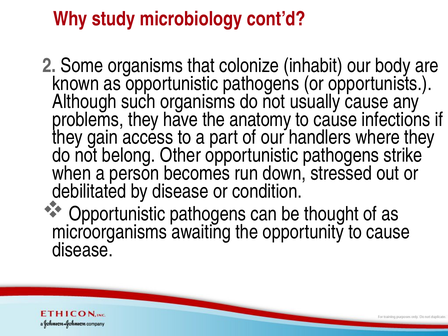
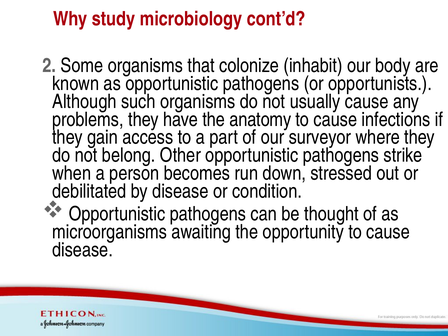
handlers: handlers -> surveyor (320, 137)
